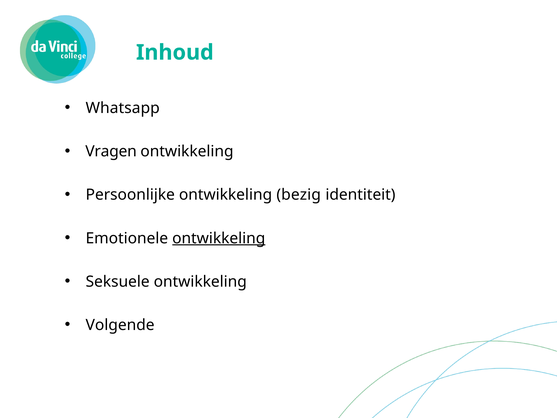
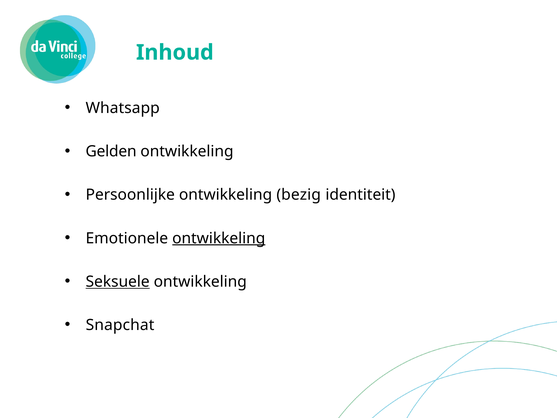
Vragen: Vragen -> Gelden (111, 151)
Seksuele underline: none -> present (118, 282)
Volgende: Volgende -> Snapchat (120, 325)
